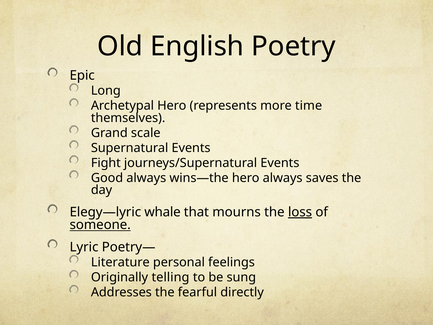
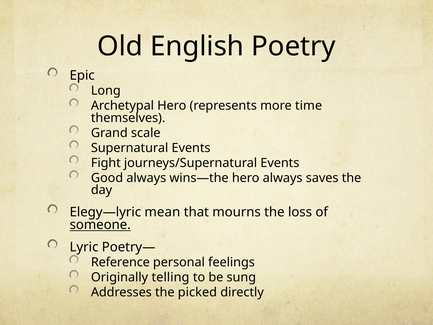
whale: whale -> mean (162, 212)
loss underline: present -> none (300, 212)
Literature: Literature -> Reference (120, 262)
fearful: fearful -> picked (197, 292)
